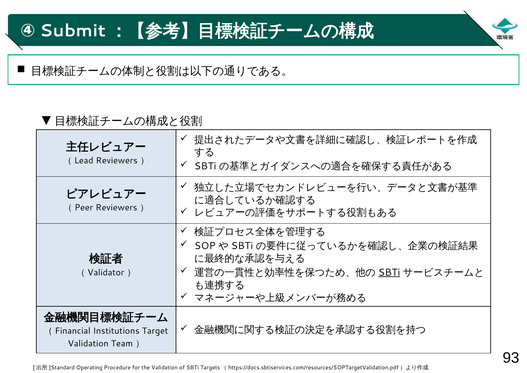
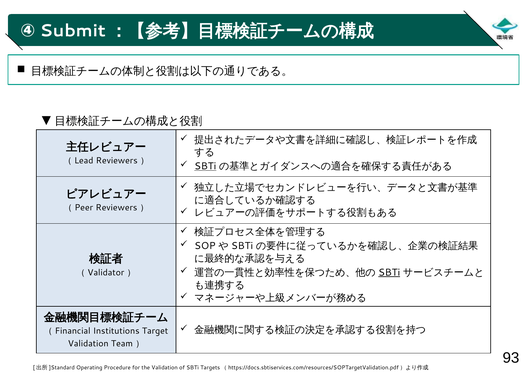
SBTi underline: none -> present (205, 166)
